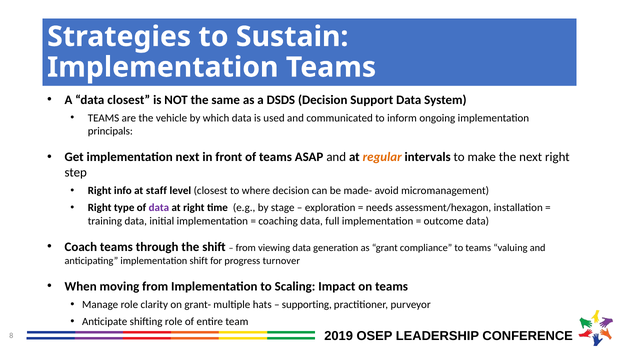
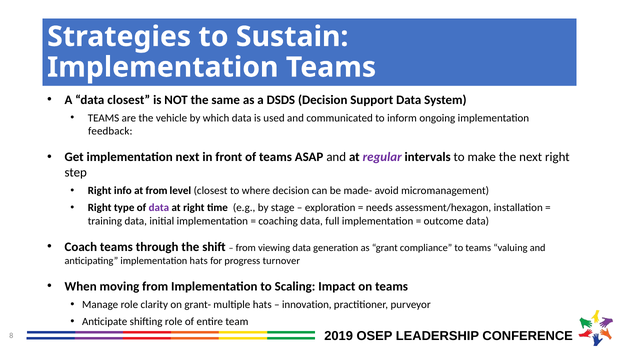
principals: principals -> feedback (110, 131)
regular colour: orange -> purple (382, 157)
at staff: staff -> from (157, 191)
implementation shift: shift -> hats (199, 261)
supporting: supporting -> innovation (307, 305)
